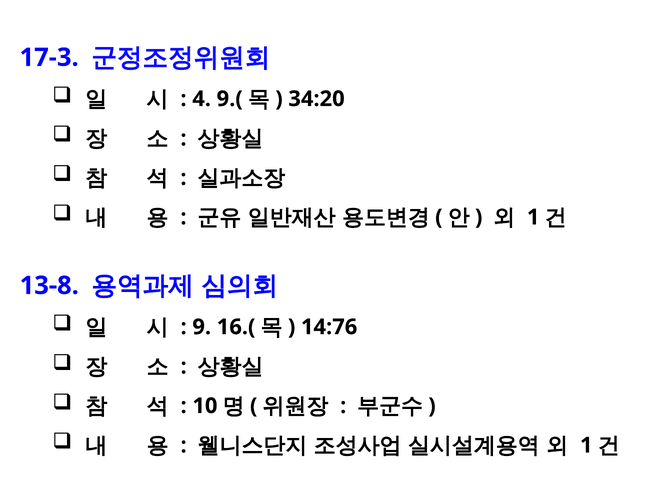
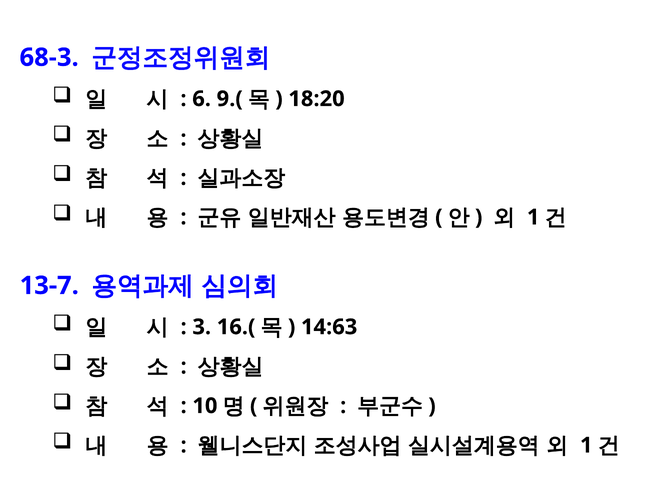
17-3: 17-3 -> 68-3 (49, 58)
4: 4 -> 6 (202, 99)
34:20: 34:20 -> 18:20 (317, 99)
13-8: 13-8 -> 13-7 (49, 286)
9: 9 -> 3 (202, 327)
14:76: 14:76 -> 14:63 (329, 327)
